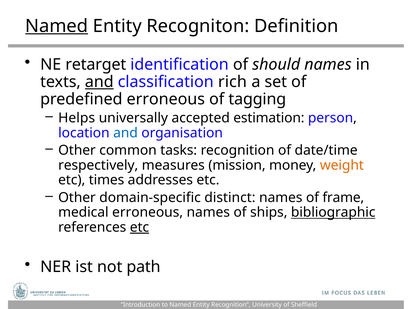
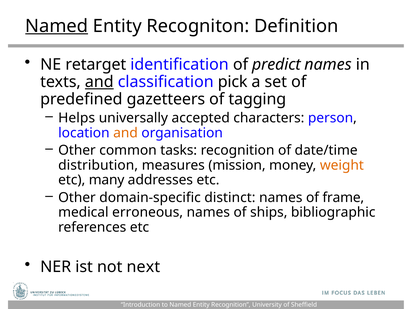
should: should -> predict (276, 65)
rich: rich -> pick (233, 82)
predefined erroneous: erroneous -> gazetteers (166, 99)
estimation: estimation -> characters (269, 118)
and colour: blue -> orange (126, 133)
respectively: respectively -> distribution (98, 165)
times: times -> many (107, 180)
bibliographic underline: present -> none (333, 212)
etc underline: present -> none (140, 227)
path: path -> next (143, 267)
